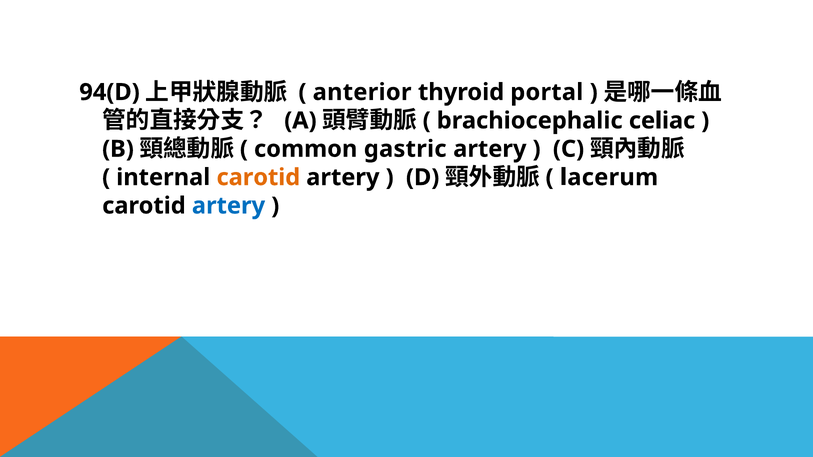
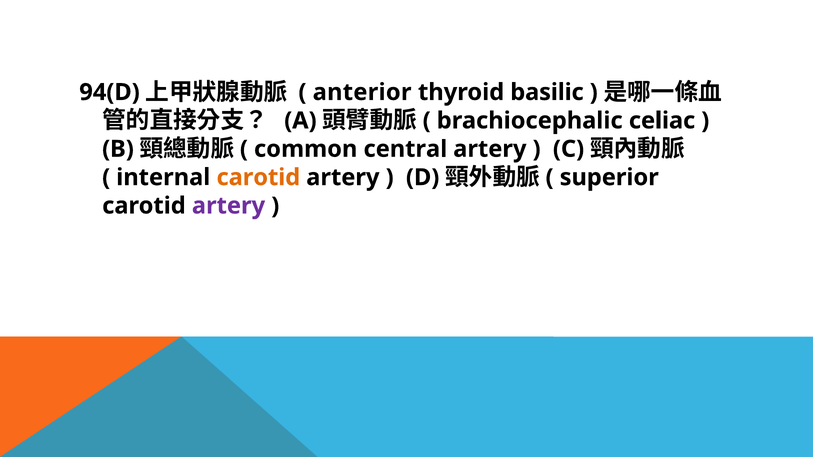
portal: portal -> basilic (547, 92)
gastric: gastric -> central (405, 149)
lacerum: lacerum -> superior (609, 177)
artery colour: blue -> purple (228, 206)
